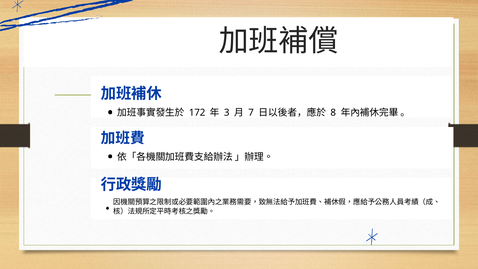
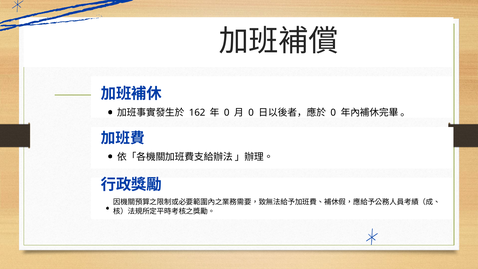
172: 172 -> 162 (197, 113)
3: 3 -> 0 (227, 113)
7: 7 -> 0 (251, 113)
8: 8 -> 0 (333, 113)
